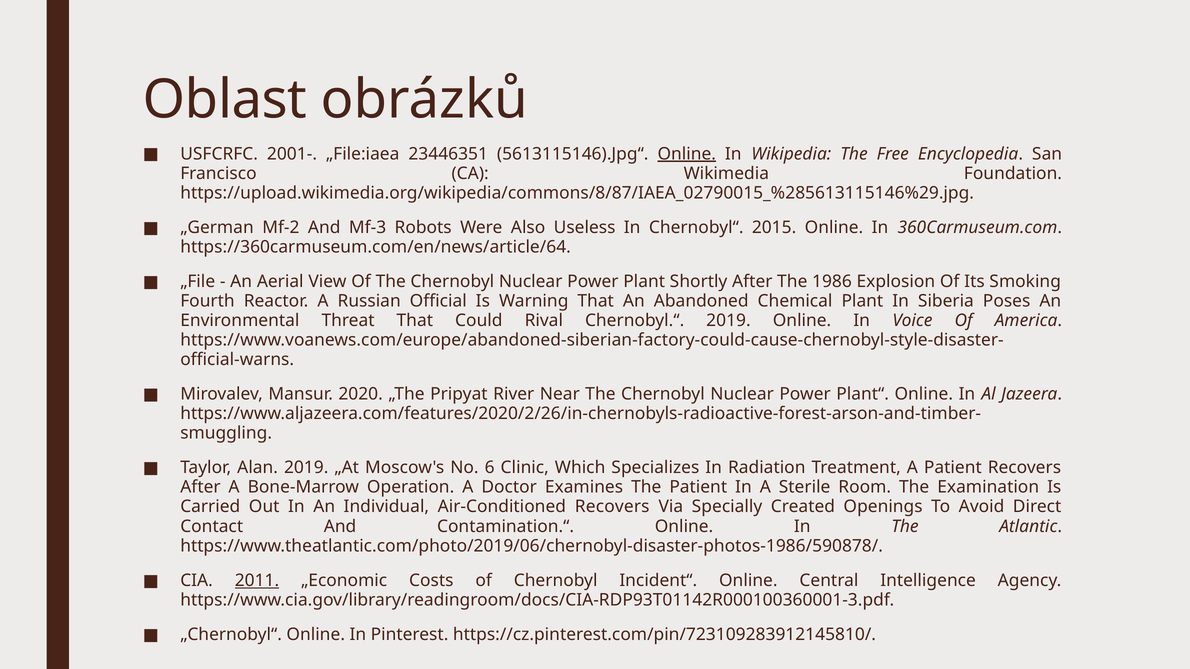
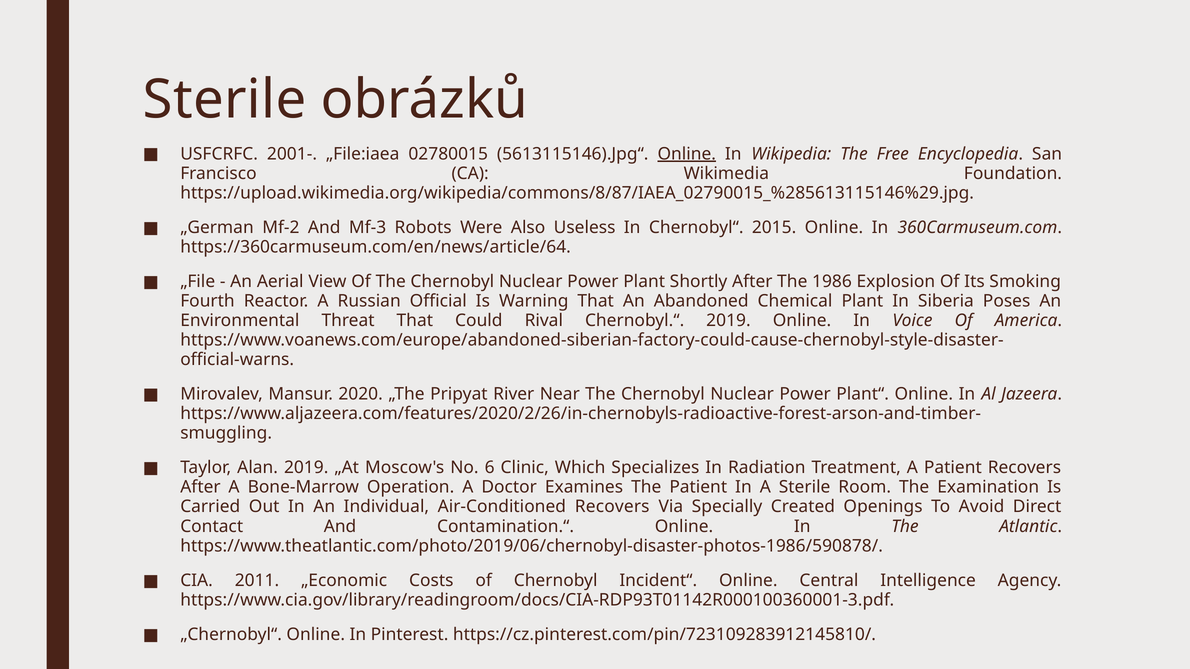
Oblast: Oblast -> Sterile (225, 100)
23446351: 23446351 -> 02780015 (448, 154)
2011 underline: present -> none (257, 581)
